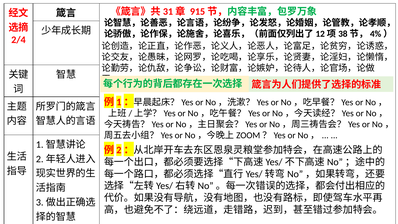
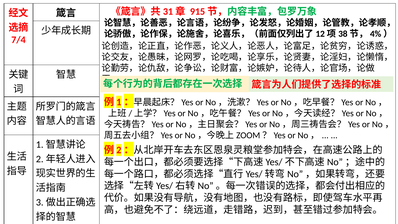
2/4: 2/4 -> 7/4 (18, 40)
